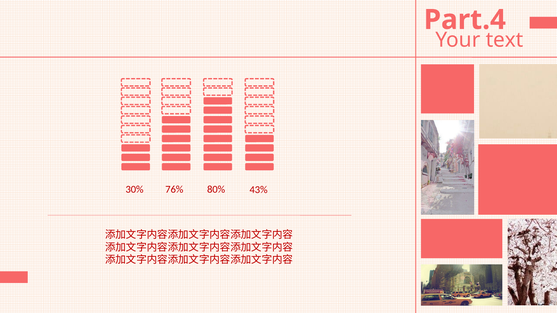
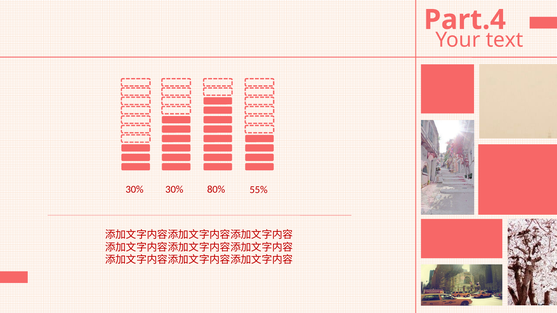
30% 76%: 76% -> 30% (174, 189)
43%: 43% -> 55% (259, 190)
